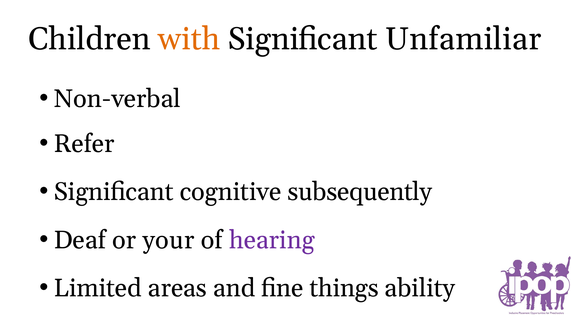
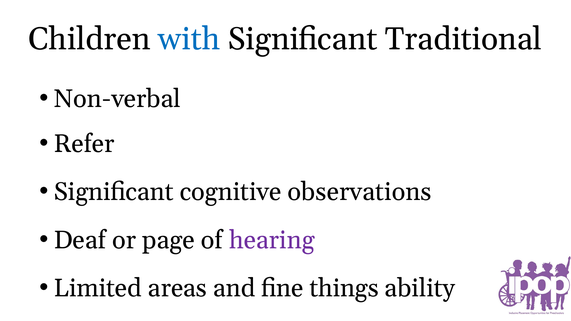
with colour: orange -> blue (189, 39)
Unfamiliar: Unfamiliar -> Traditional (463, 39)
subsequently: subsequently -> observations (360, 192)
your: your -> page (169, 240)
